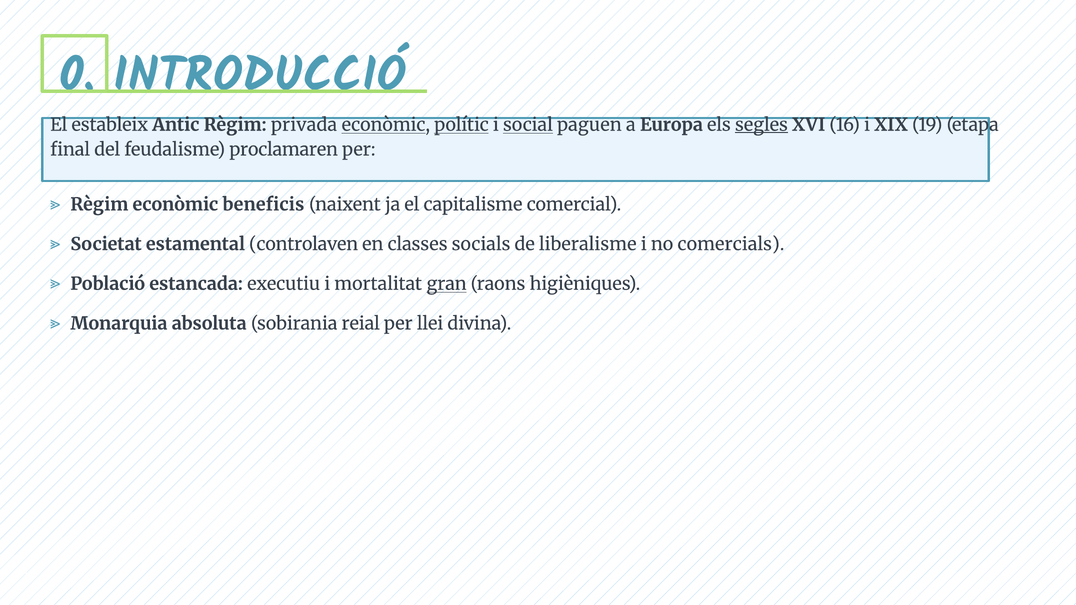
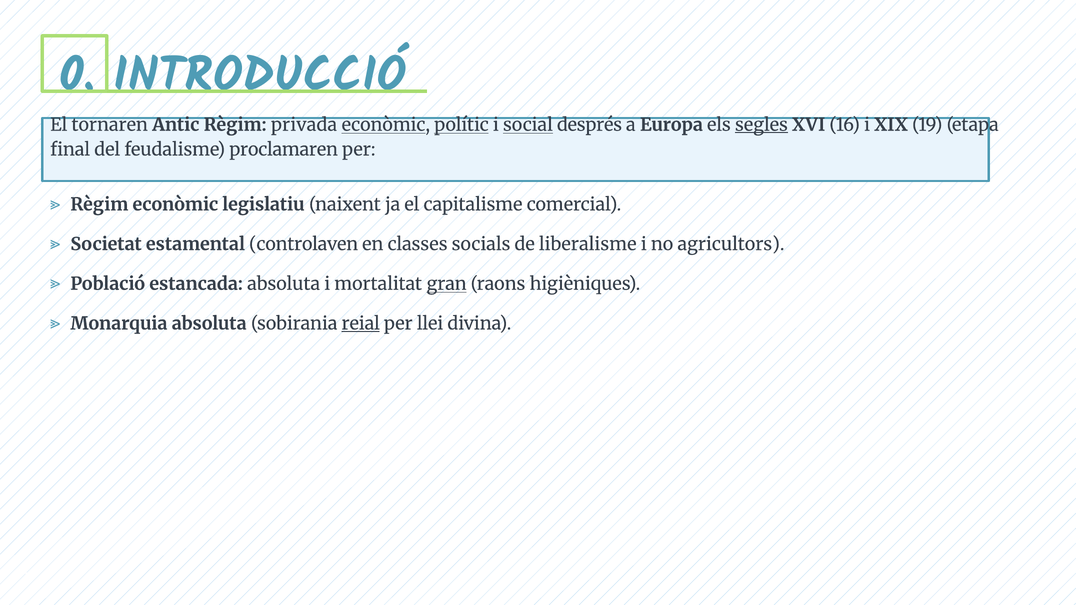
estableix: estableix -> tornaren (110, 125)
paguen: paguen -> després (590, 125)
beneficis: beneficis -> legislatiu (264, 205)
comercials: comercials -> agricultors (731, 244)
estancada executiu: executiu -> absoluta (284, 284)
reial underline: none -> present (361, 324)
